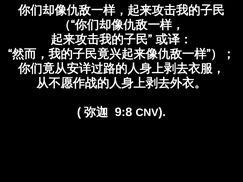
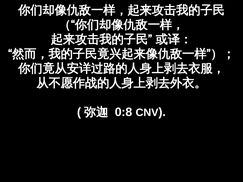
9:8: 9:8 -> 0:8 (124, 112)
